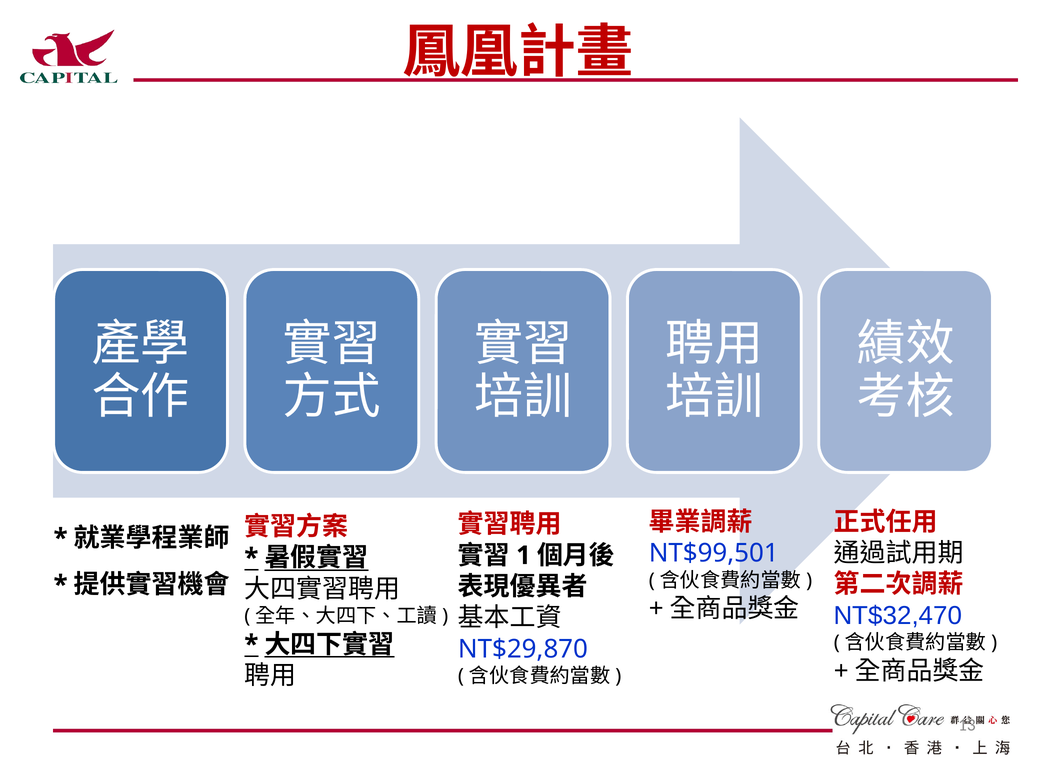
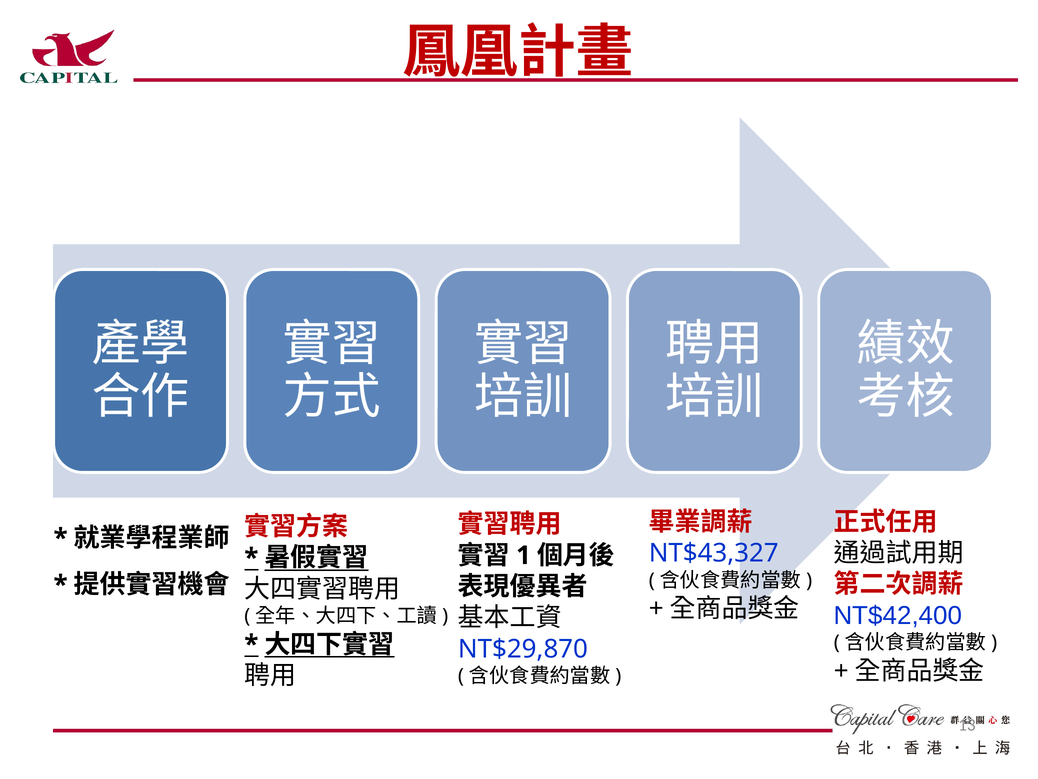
NT$99,501: NT$99,501 -> NT$43,327 (714, 553)
NT$32,470: NT$32,470 -> NT$42,400 (898, 615)
